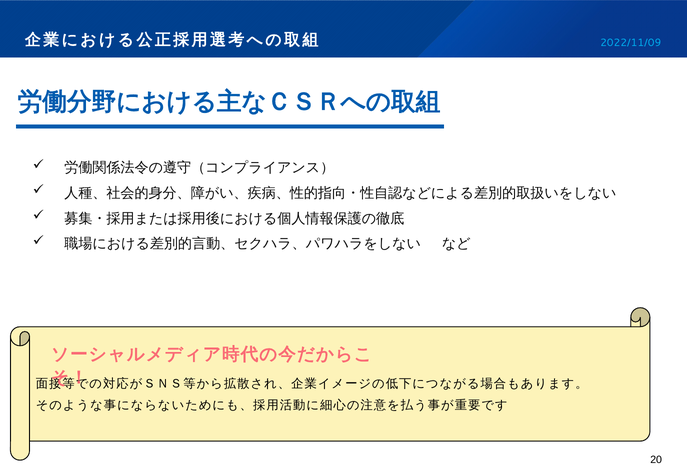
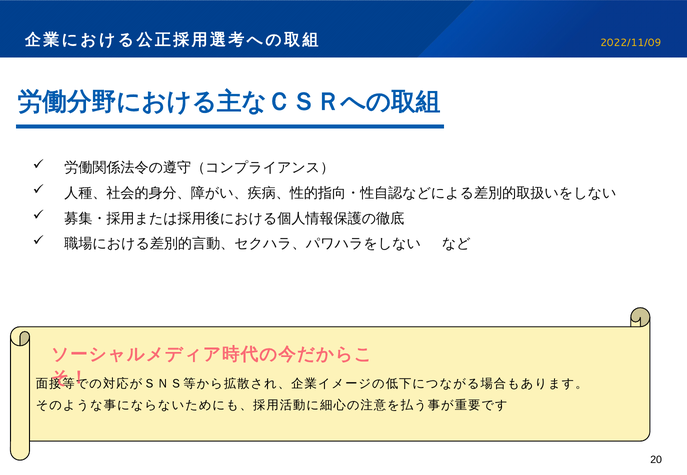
2022/11/09 colour: light blue -> yellow (631, 43)
